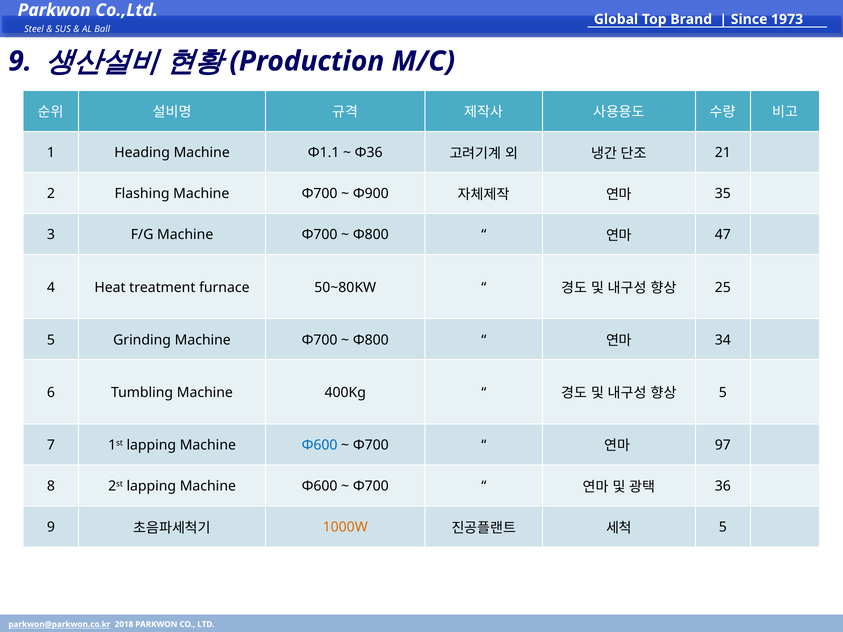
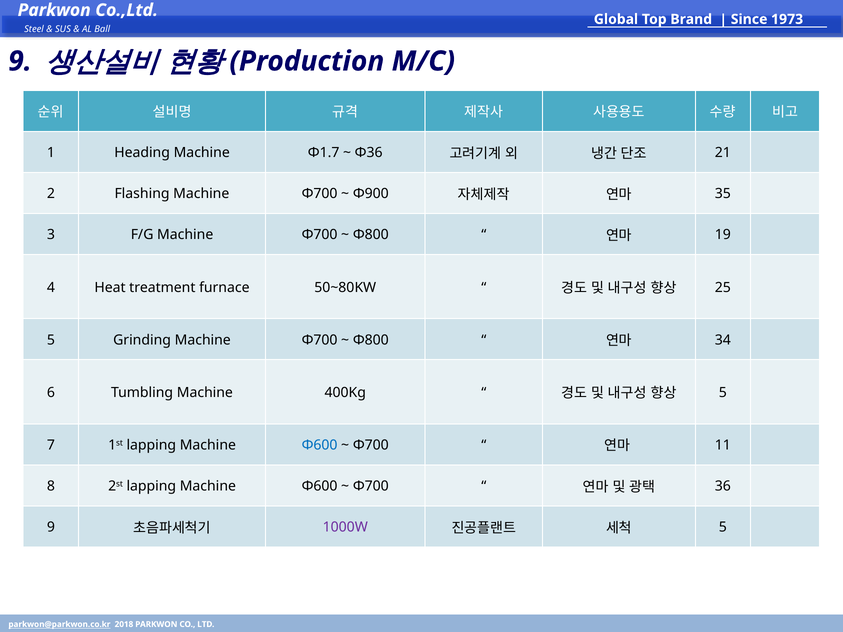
Φ1.1: Φ1.1 -> Φ1.7 (324, 153)
47: 47 -> 19 (723, 235)
97: 97 -> 11 (723, 445)
1000W colour: orange -> purple (345, 528)
